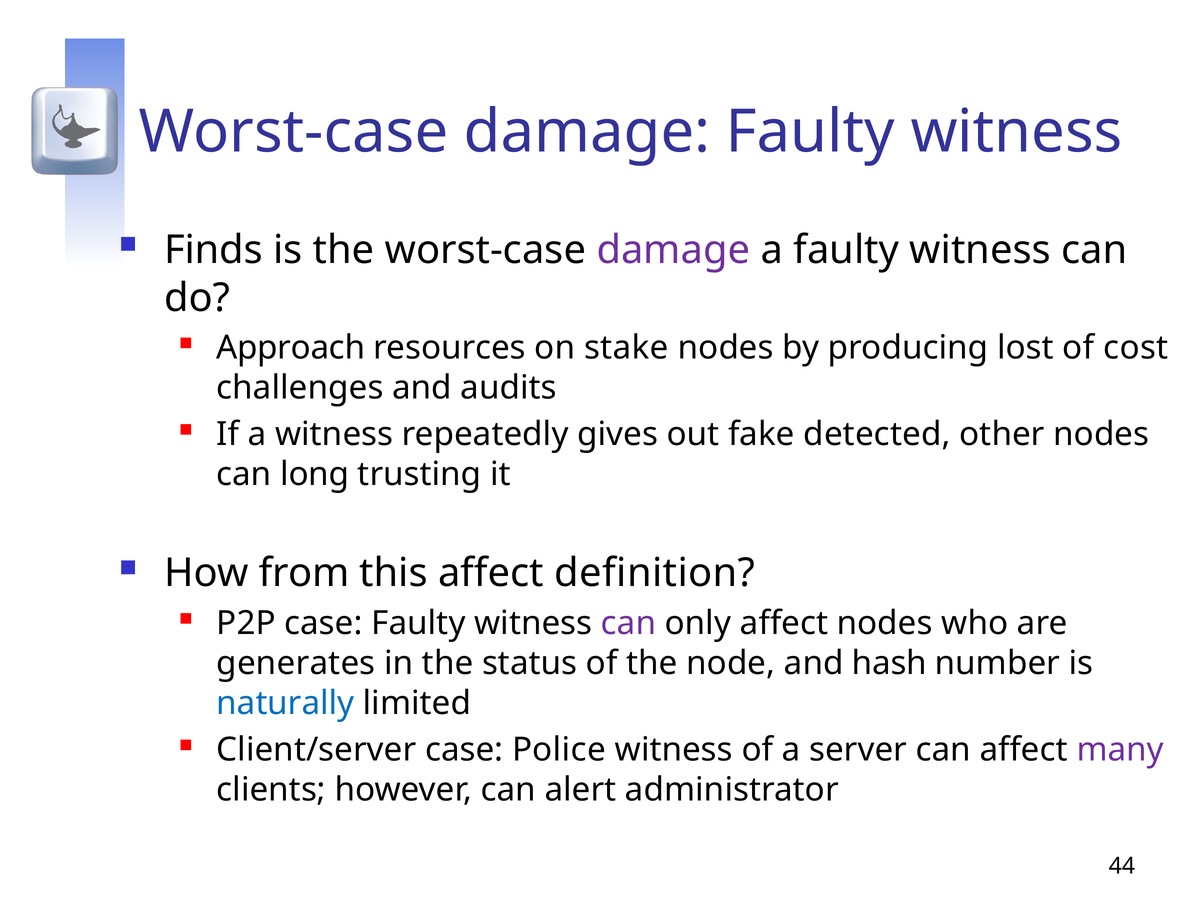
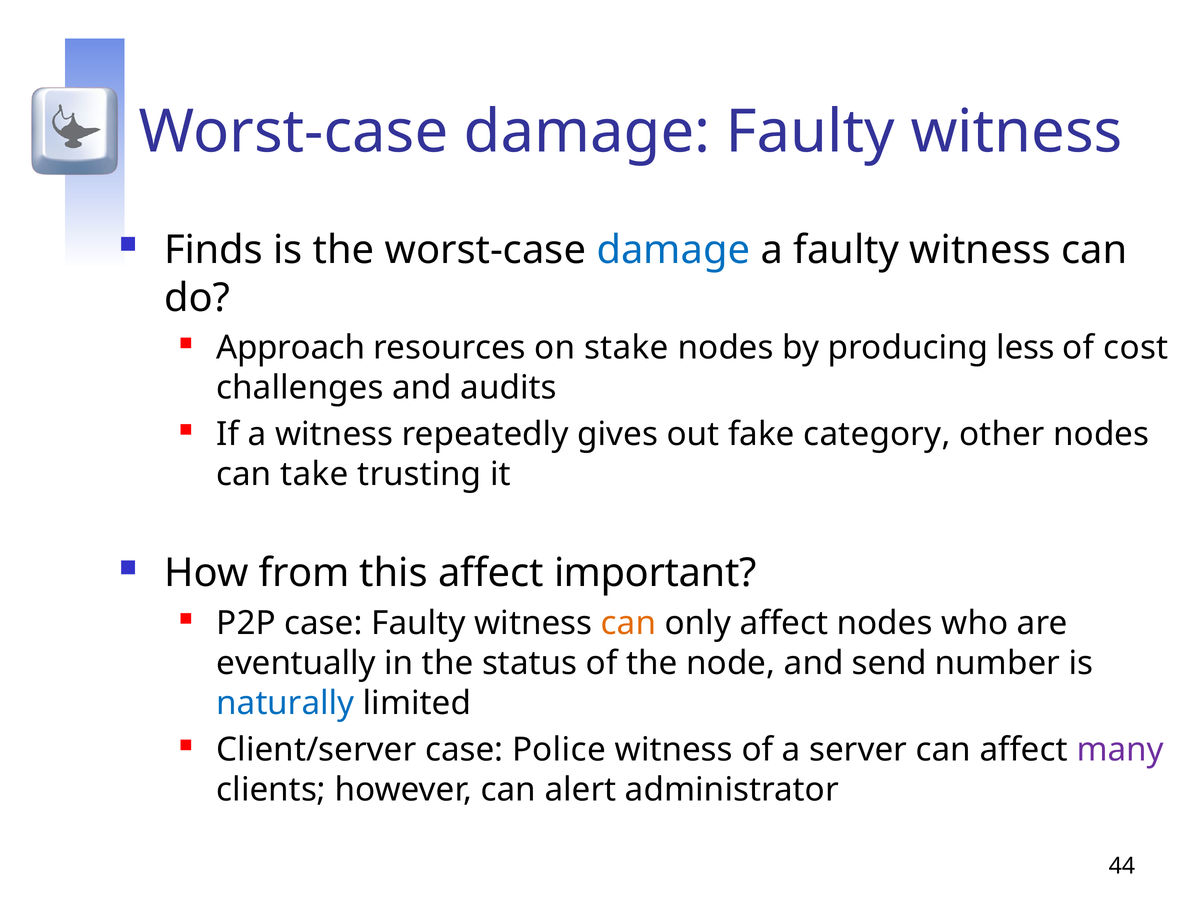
damage colour: purple -> blue (673, 250)
lost: lost -> less (1026, 348)
detected: detected -> category (877, 434)
long: long -> take (314, 474)
definition: definition -> important (655, 573)
can colour: purple -> orange (629, 623)
generates: generates -> eventually (296, 663)
hash: hash -> send (889, 663)
